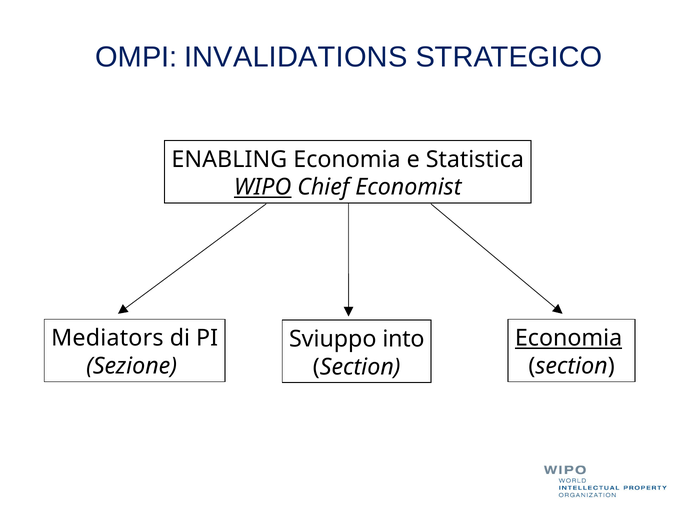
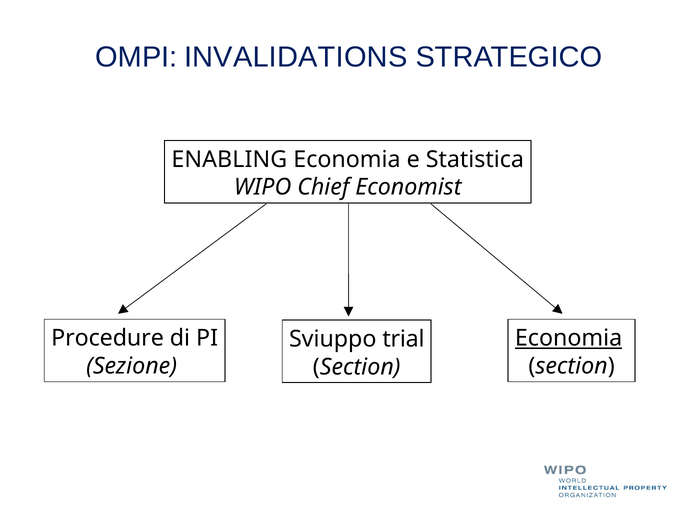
WIPO underline: present -> none (263, 187)
Mediators: Mediators -> Procedure (108, 338)
into: into -> trial (403, 339)
